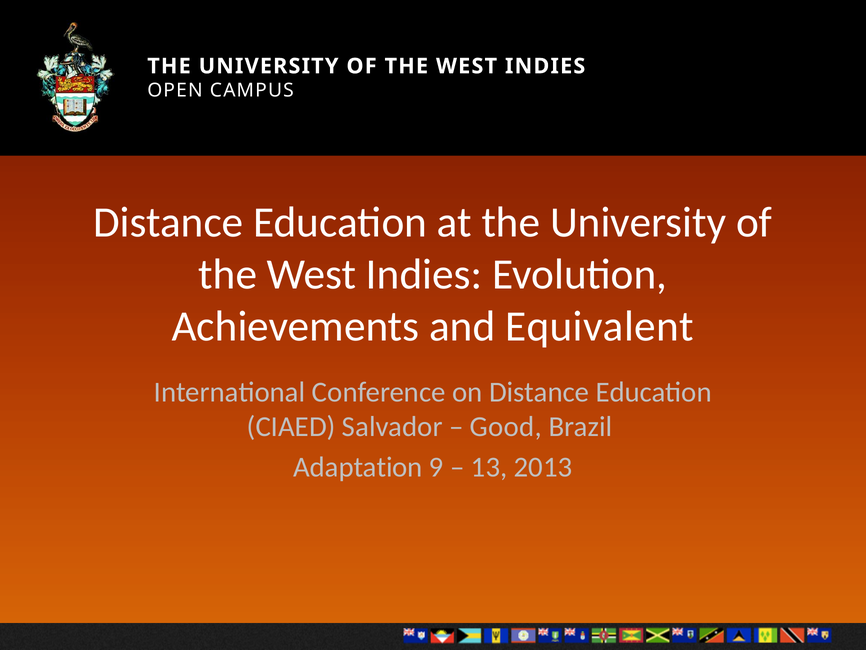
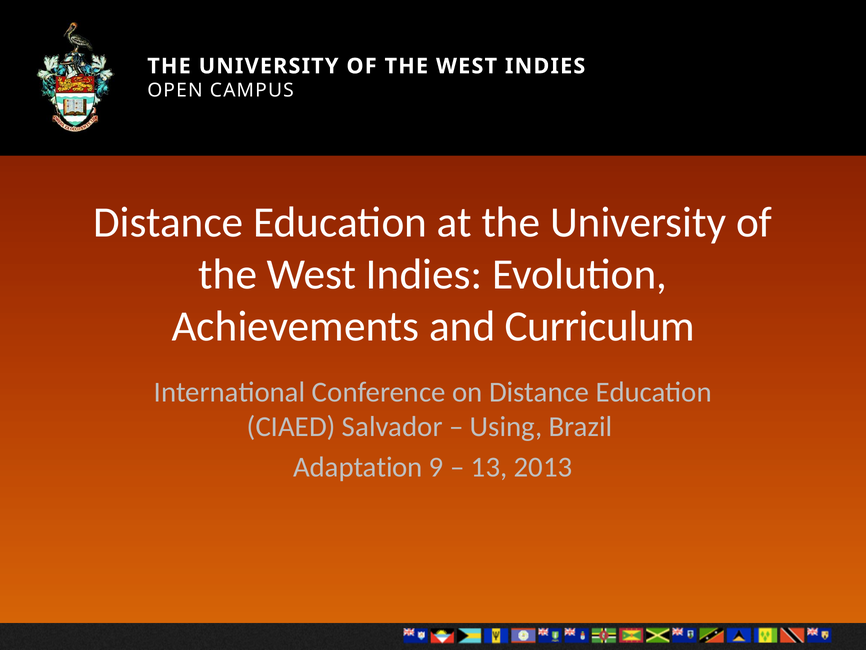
Equivalent: Equivalent -> Curriculum (600, 326)
Good: Good -> Using (506, 426)
